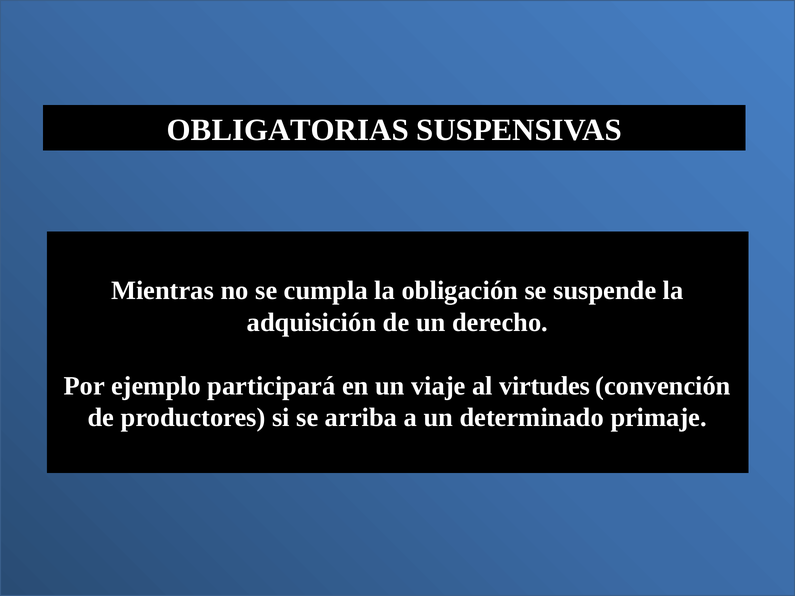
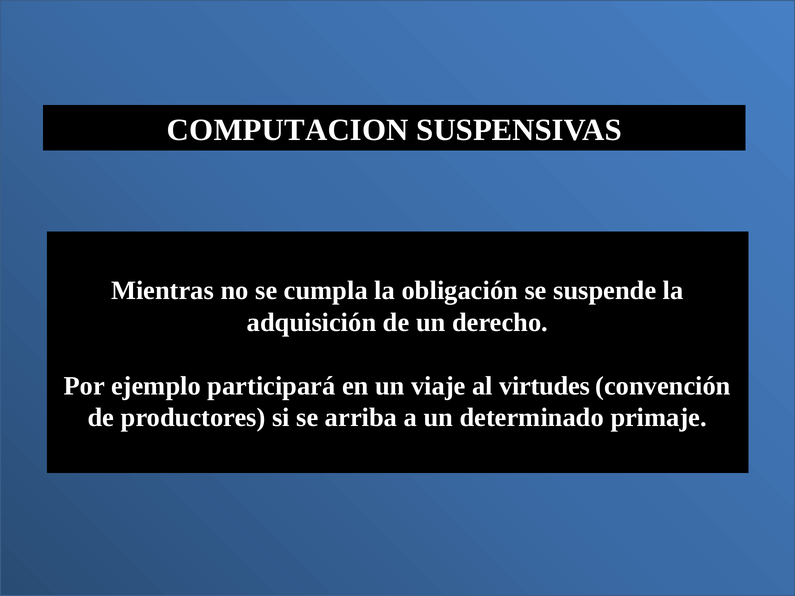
OBLIGATORIAS: OBLIGATORIAS -> COMPUTACION (288, 130)
